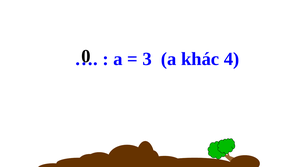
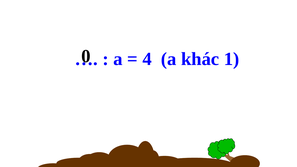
3: 3 -> 4 (147, 59)
4: 4 -> 1 (232, 59)
